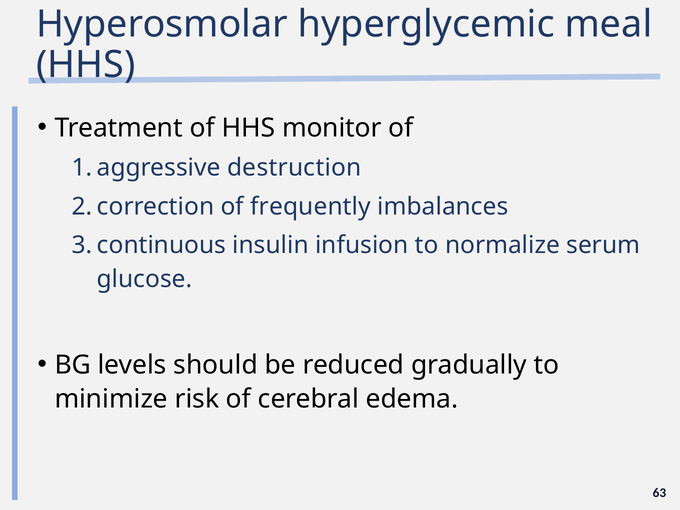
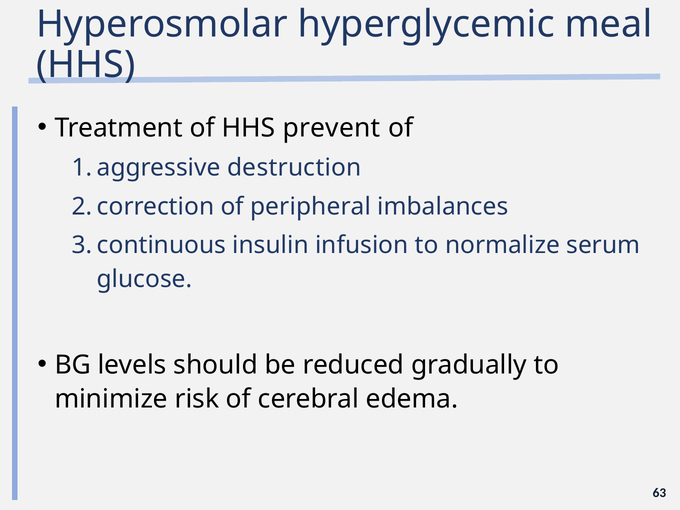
monitor: monitor -> prevent (332, 128)
frequently: frequently -> peripheral (311, 206)
